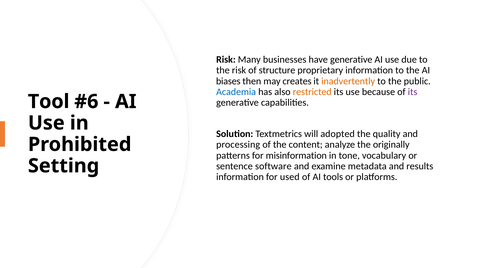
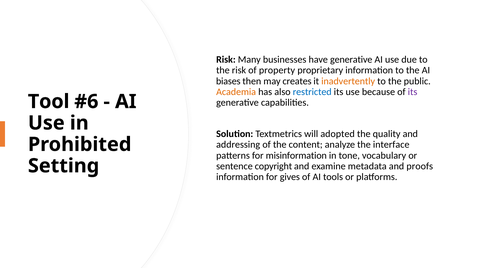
structure: structure -> property (277, 70)
Academia colour: blue -> orange (236, 92)
restricted colour: orange -> blue (312, 92)
processing: processing -> addressing (238, 145)
originally: originally -> interface (391, 145)
software: software -> copyright (273, 166)
results: results -> proofs (420, 166)
used: used -> gives (290, 177)
